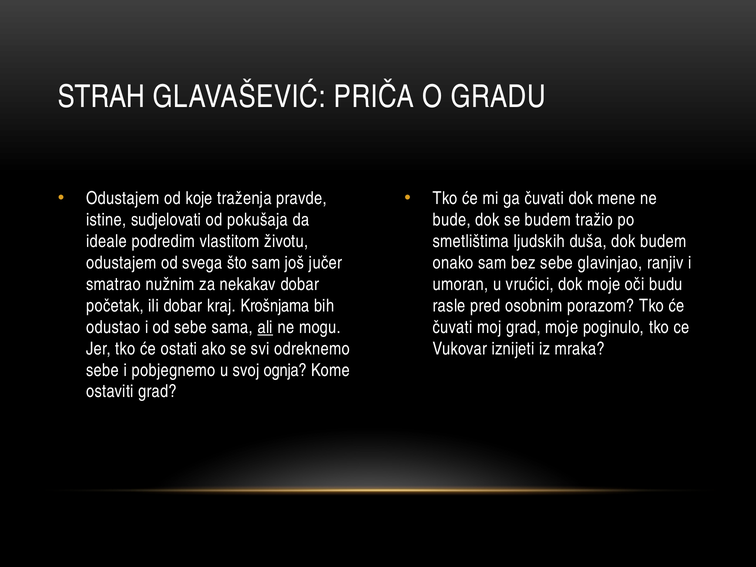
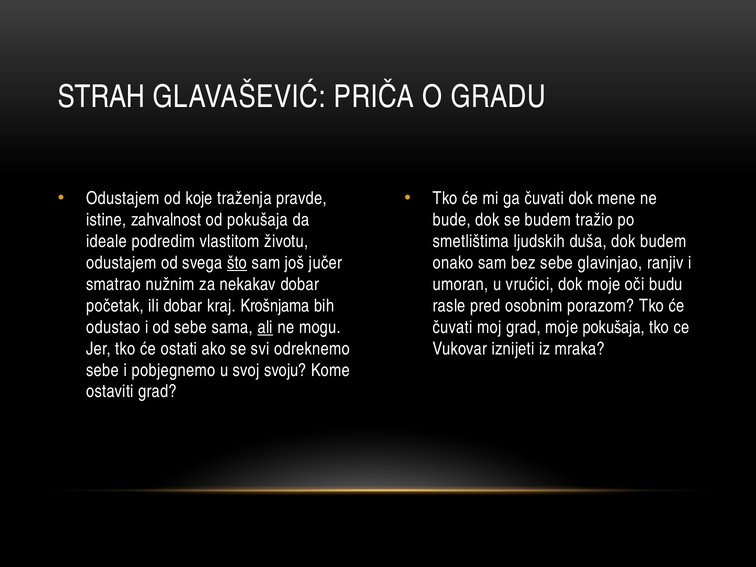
sudjelovati: sudjelovati -> zahvalnost (166, 220)
što underline: none -> present (237, 263)
moje poginulo: poginulo -> pokušaja (614, 327)
ognja: ognja -> svoju (285, 370)
